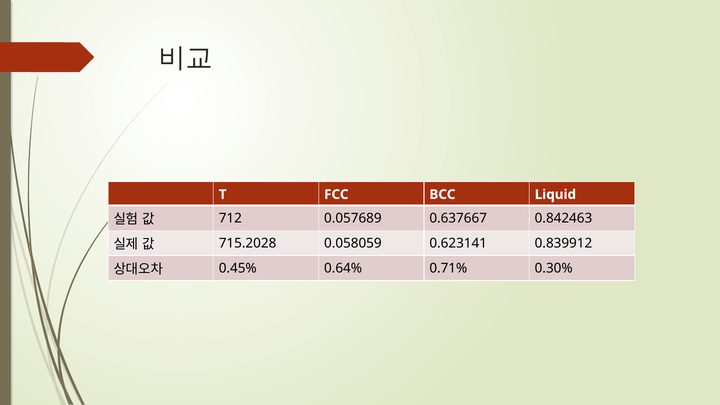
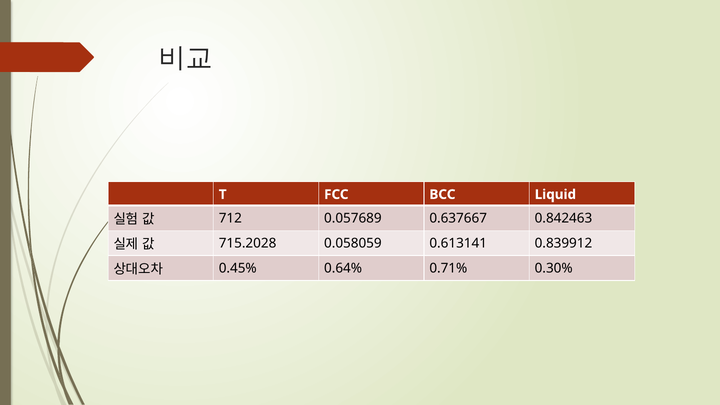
0.623141: 0.623141 -> 0.613141 (458, 243)
